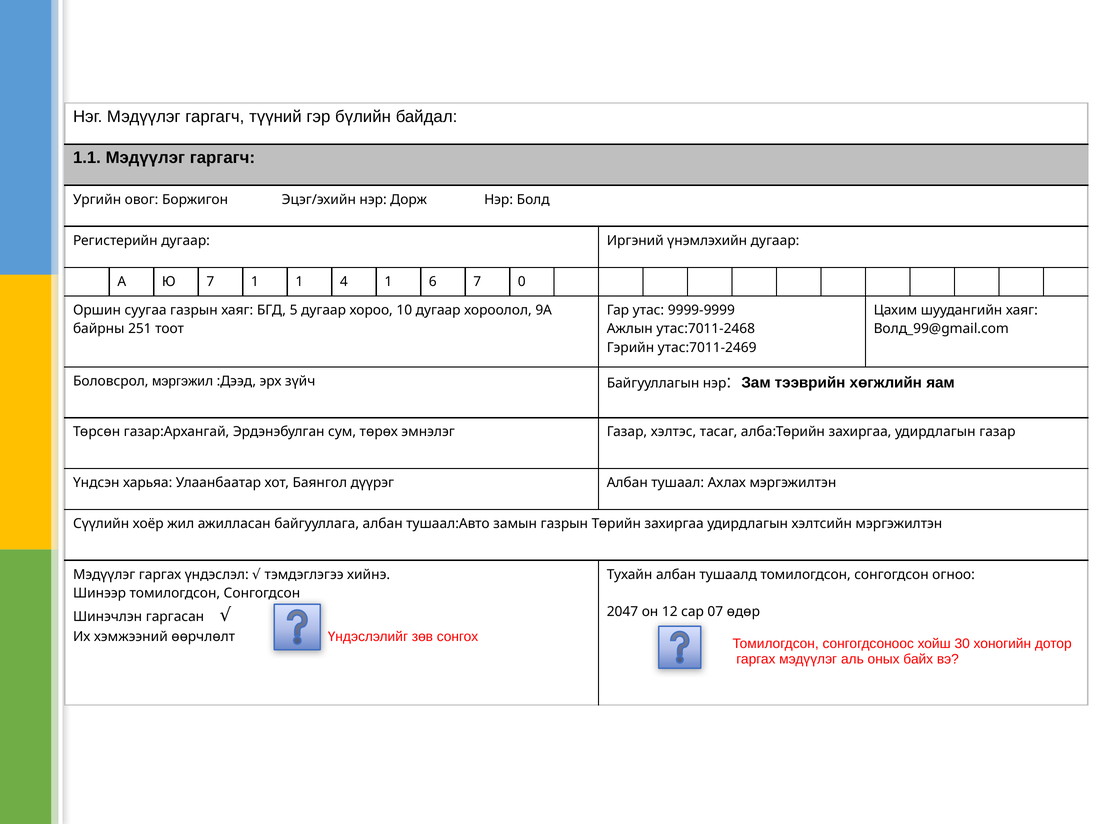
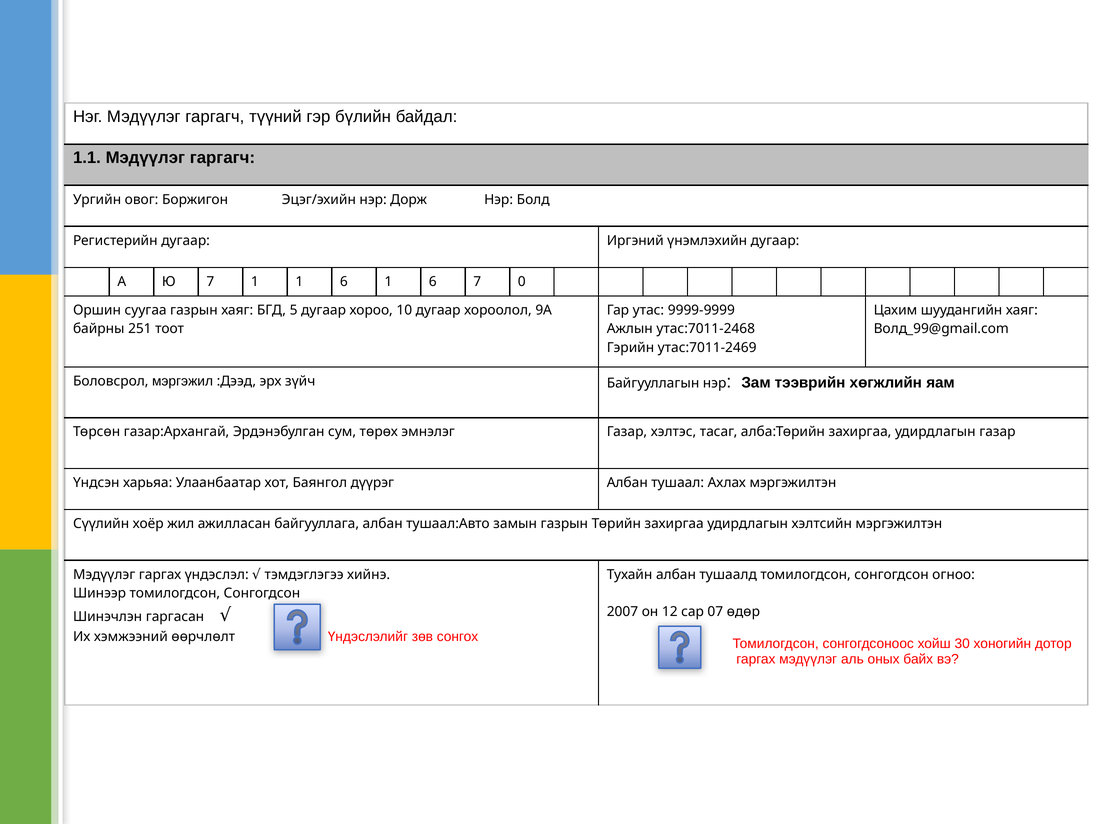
1 1 4: 4 -> 6 (344, 282)
2047: 2047 -> 2007 (622, 612)
